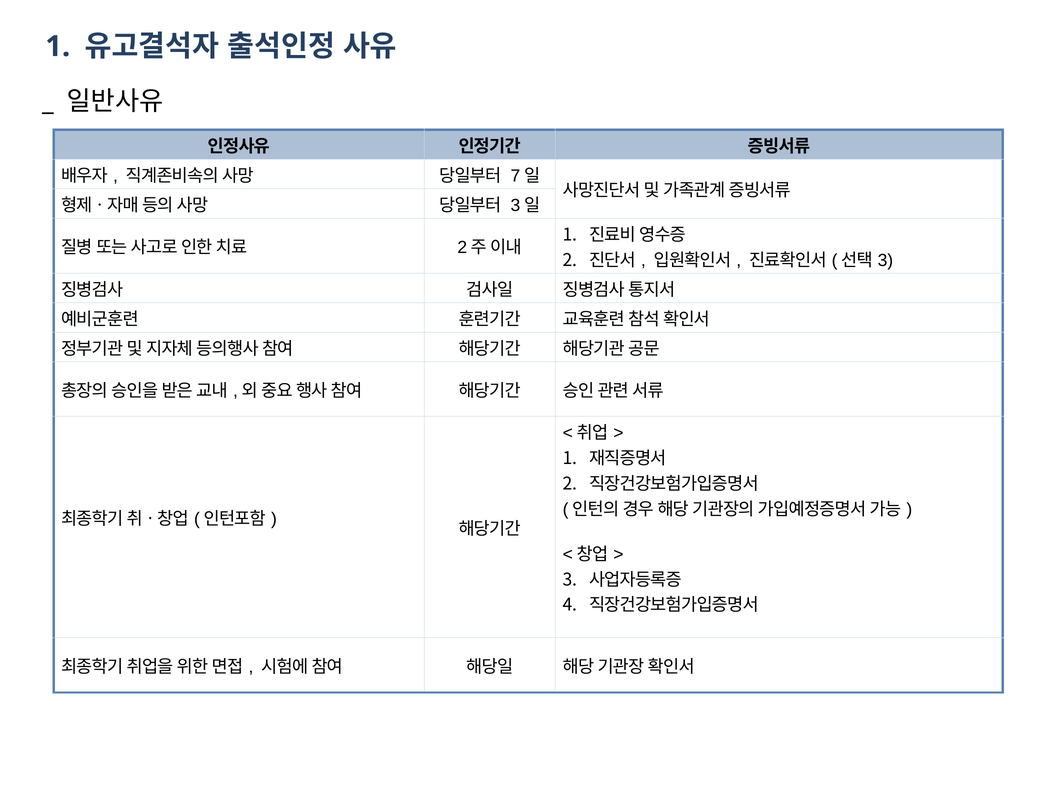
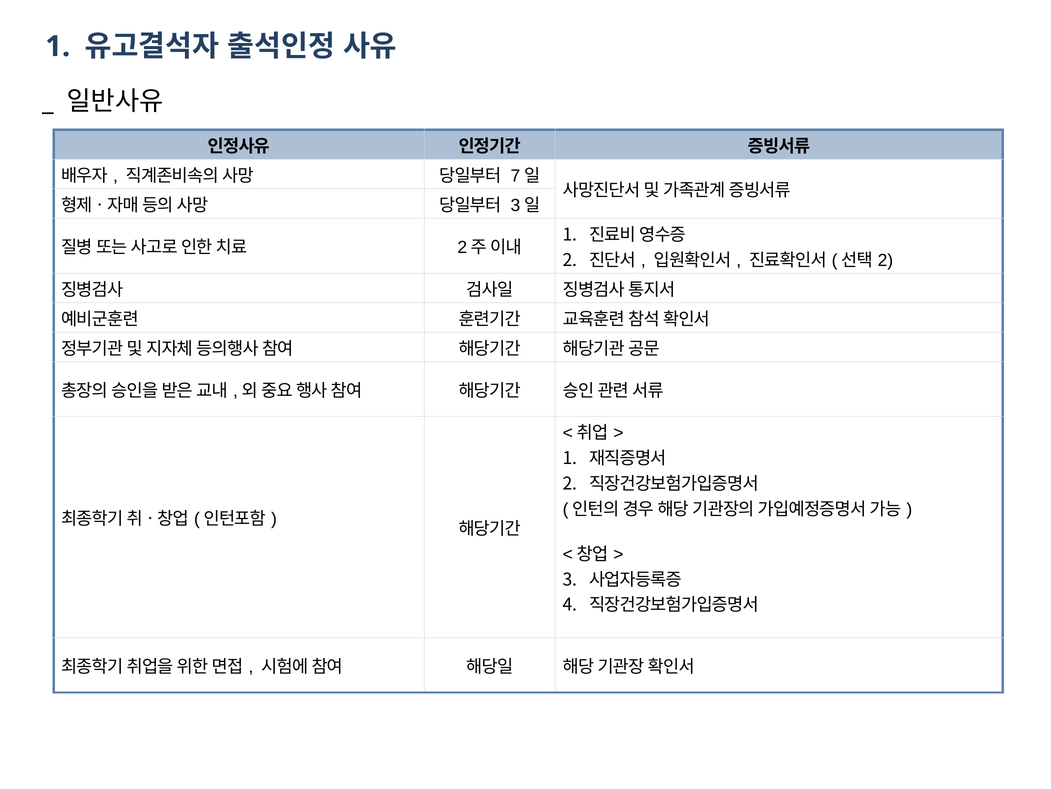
3: 3 -> 2 (885, 260)
